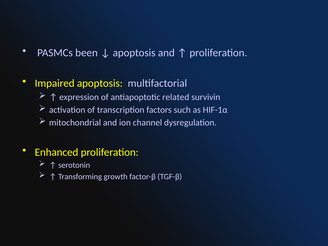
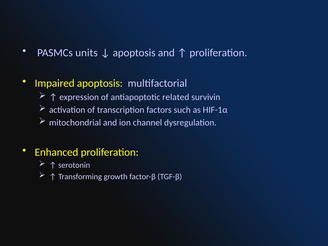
been: been -> units (87, 53)
